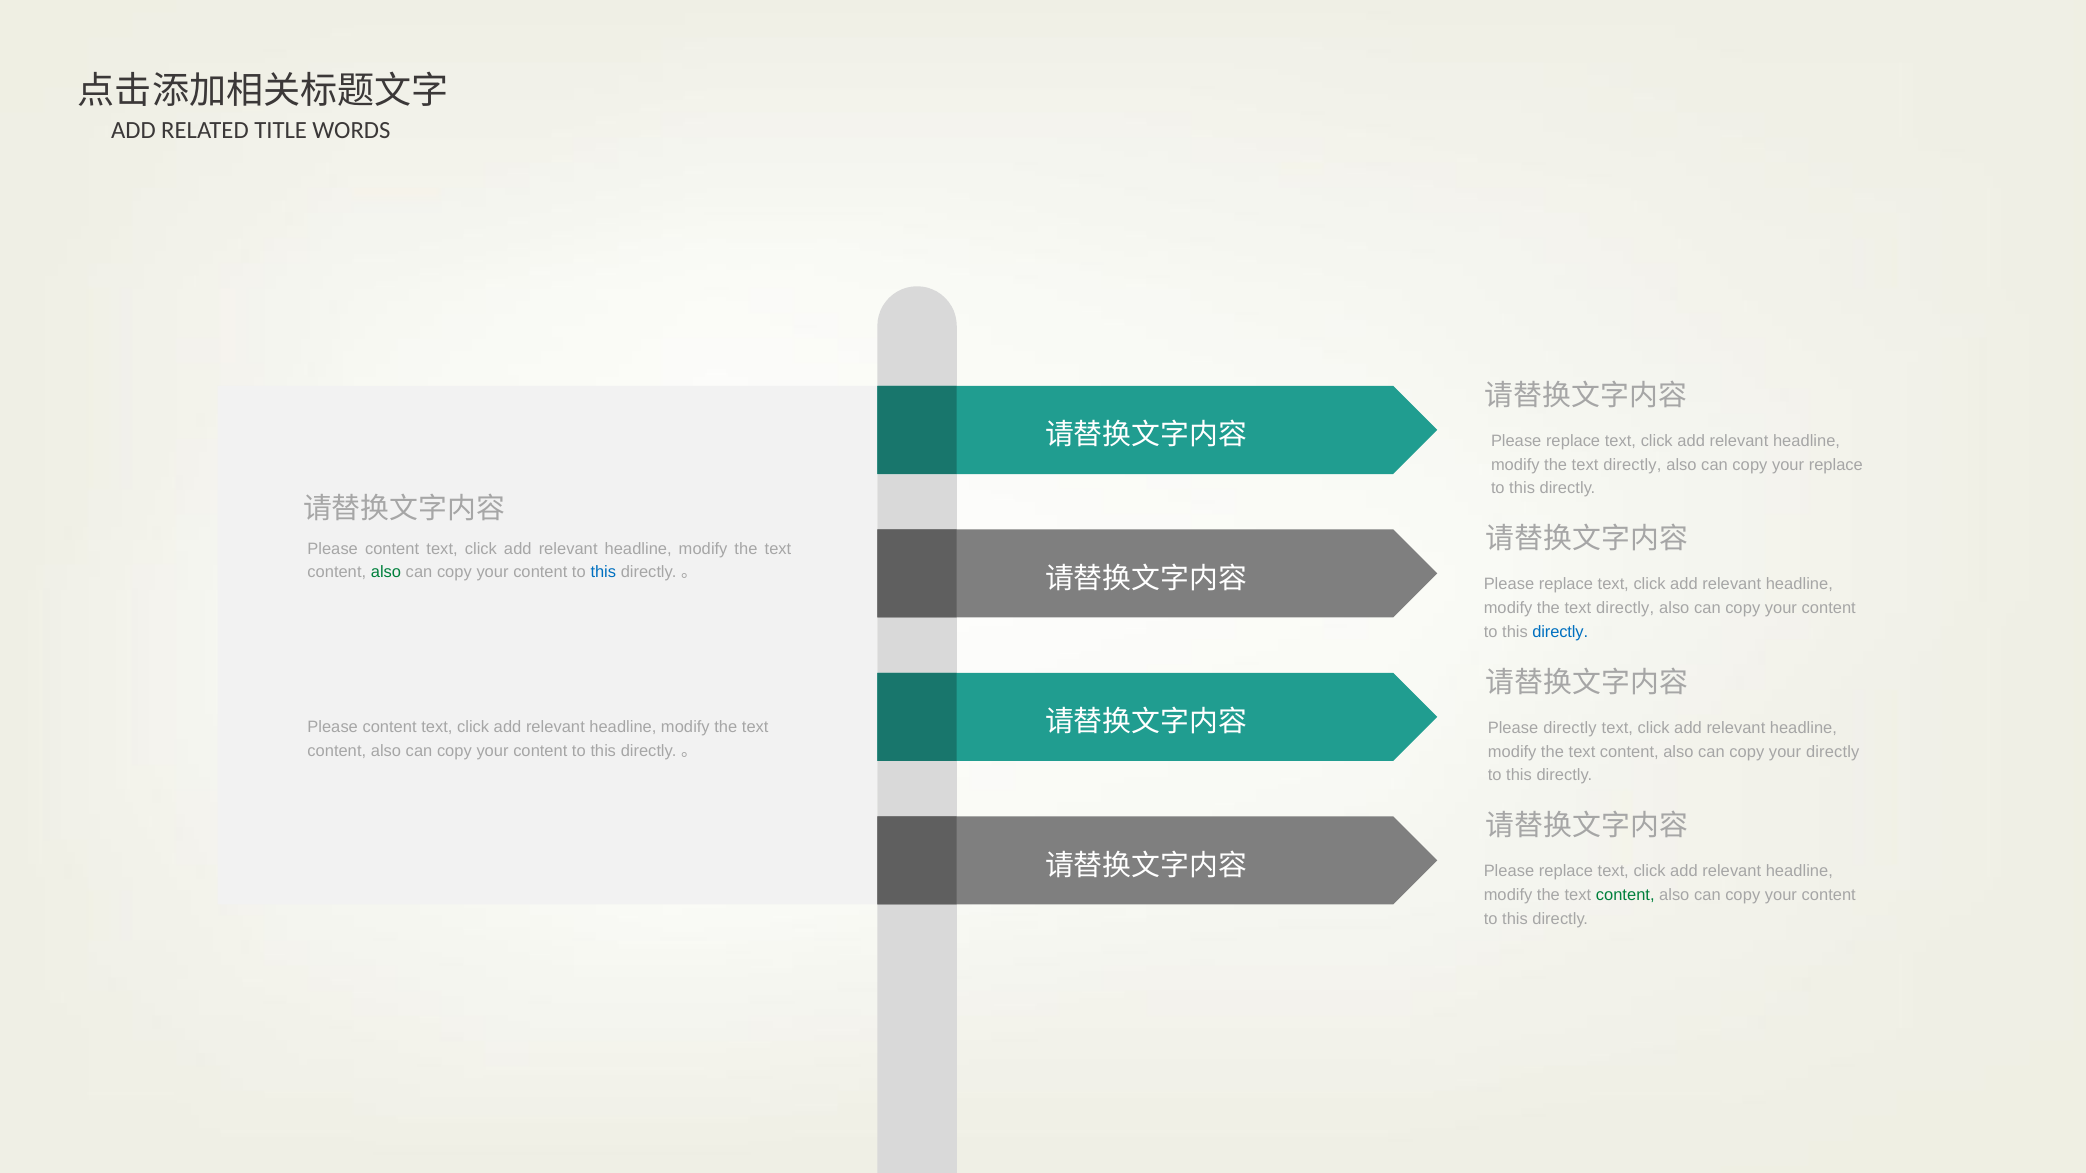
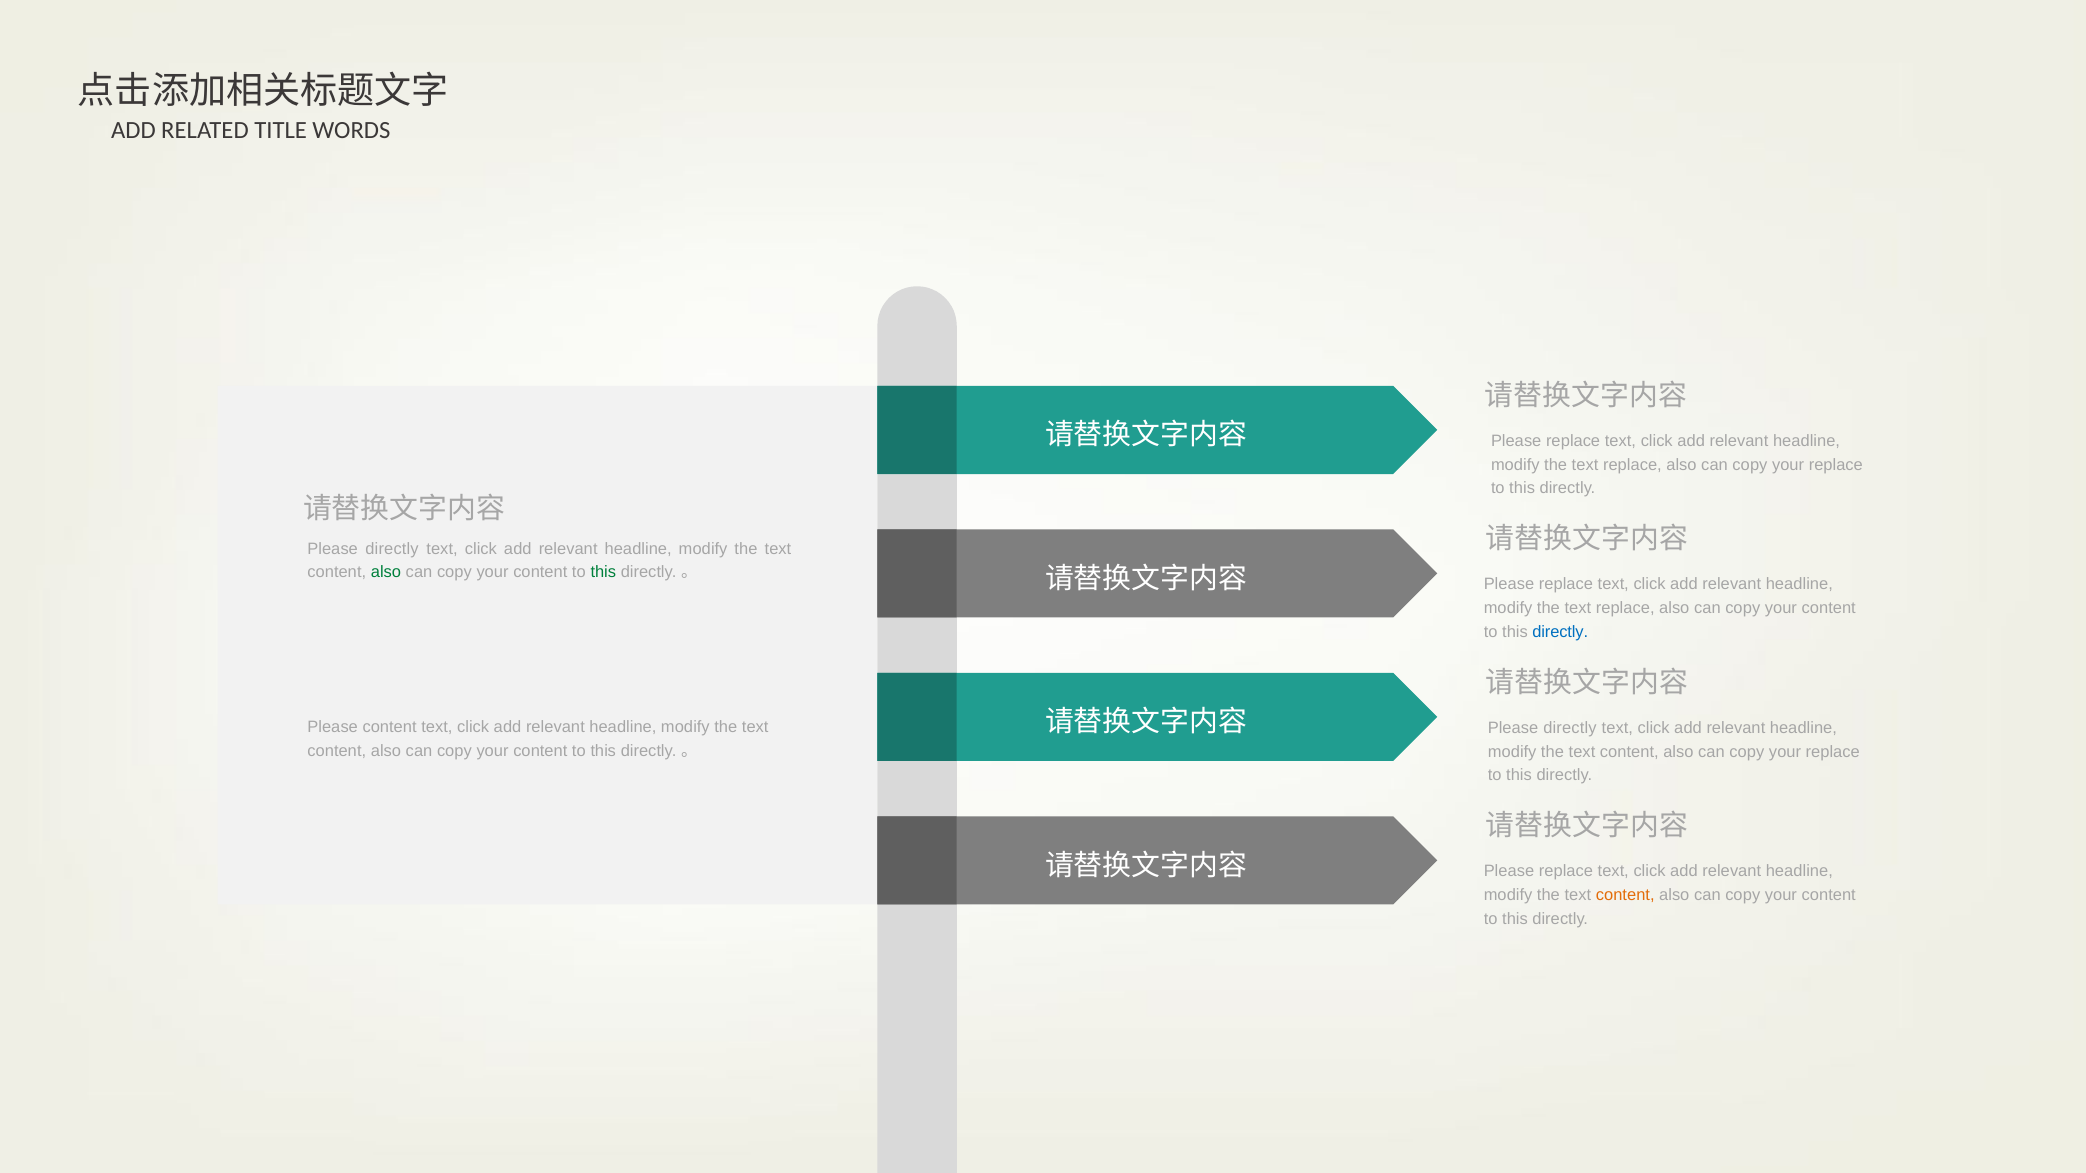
directly: directly -> replace (1632, 465)
content: content -> directly (392, 549)
this colour: blue -> green (603, 572)
directly: directly -> replace (1625, 608)
directly: directly -> replace (1833, 752)
content colour: green -> orange (1625, 895)
